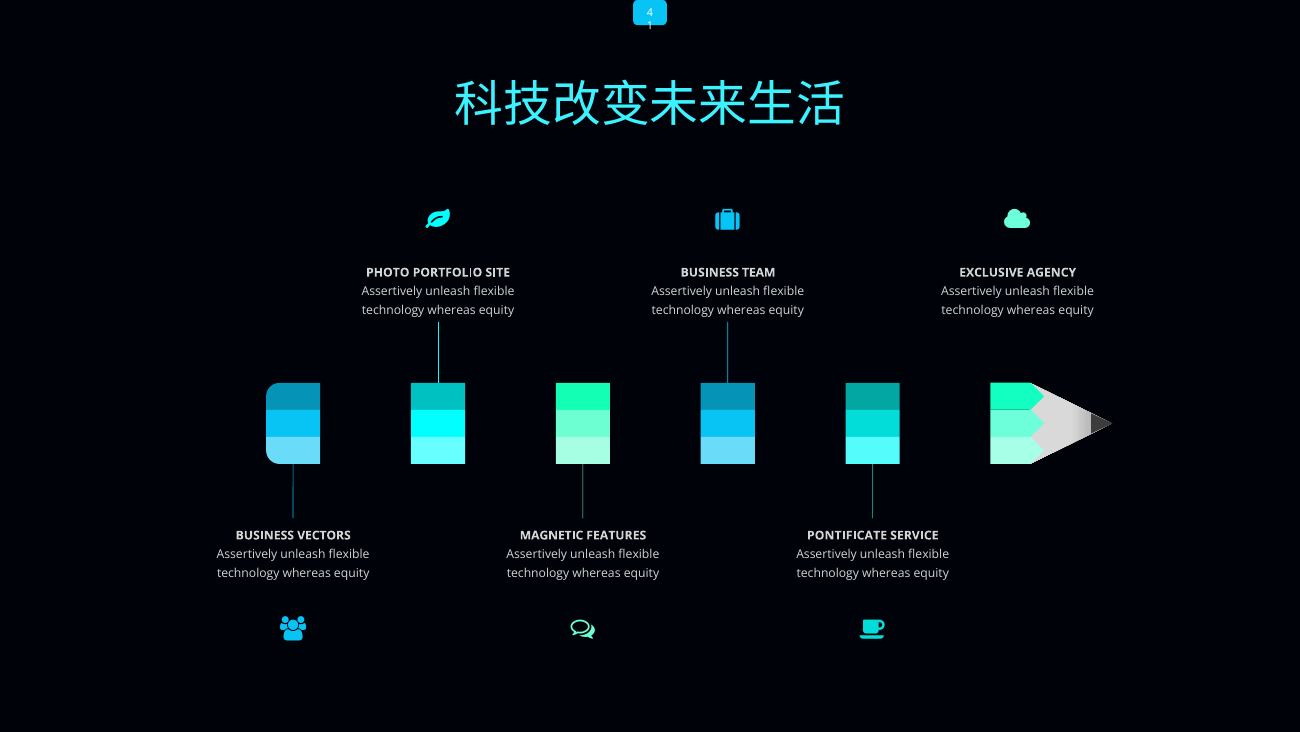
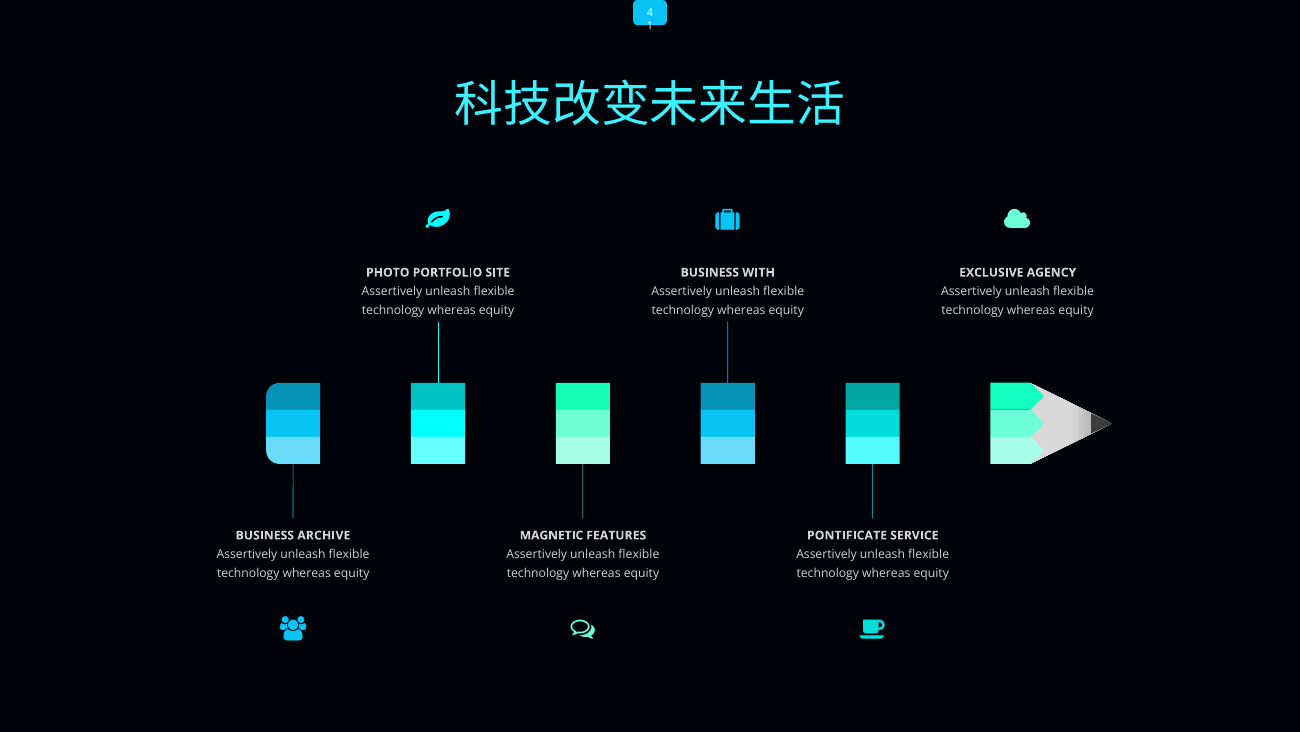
TEAM: TEAM -> WITH (759, 272)
VECTORS: VECTORS -> ARCHIVE (324, 535)
